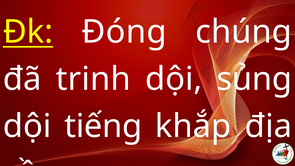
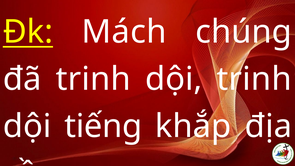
Đóng: Đóng -> Mách (124, 32)
dội sủng: sủng -> trinh (254, 79)
